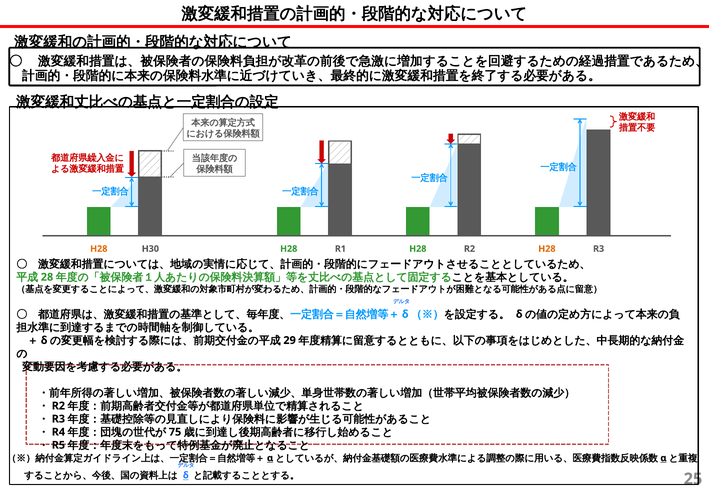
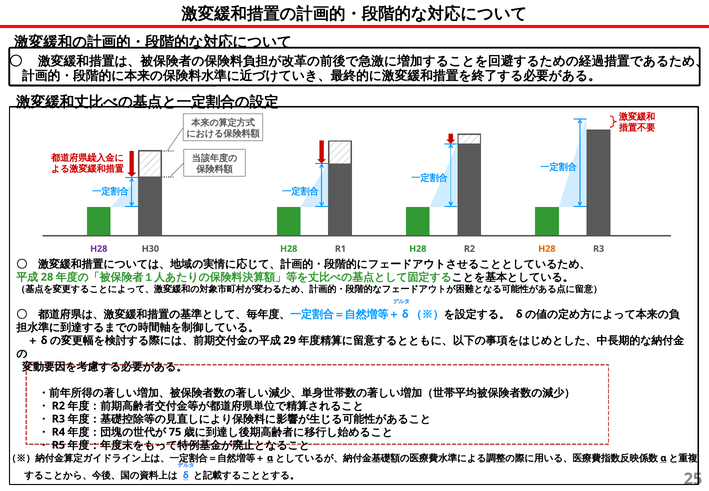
H28 colour: orange -> purple (99, 249)
